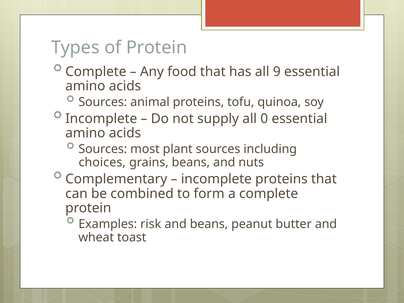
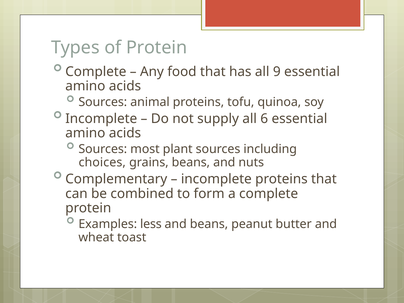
0: 0 -> 6 (264, 119)
risk: risk -> less (151, 224)
